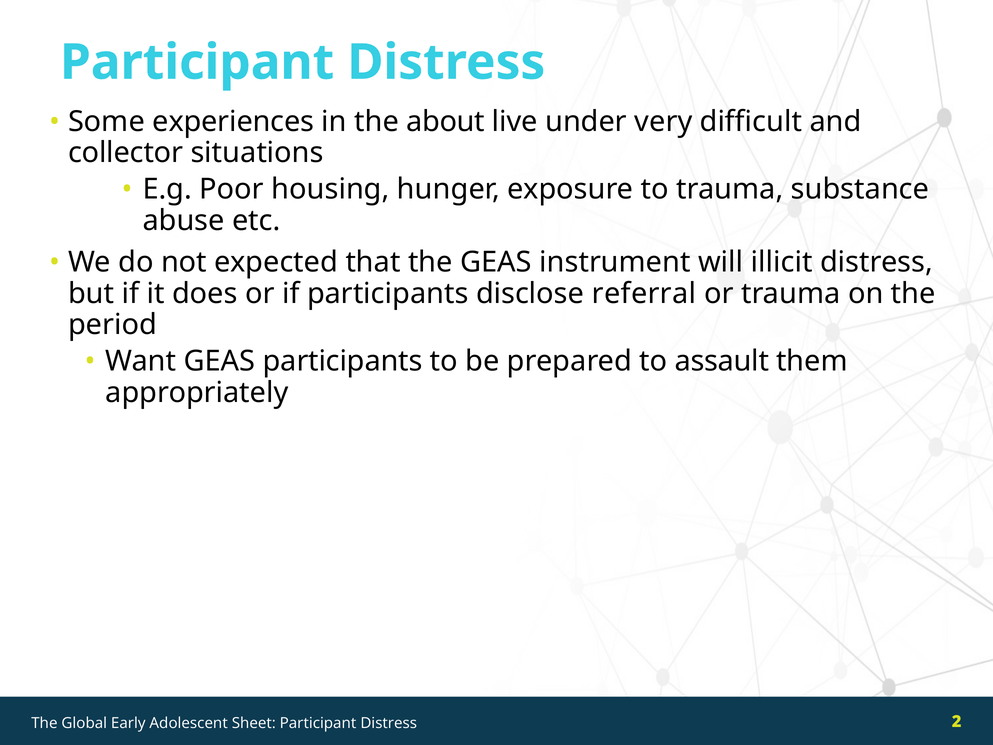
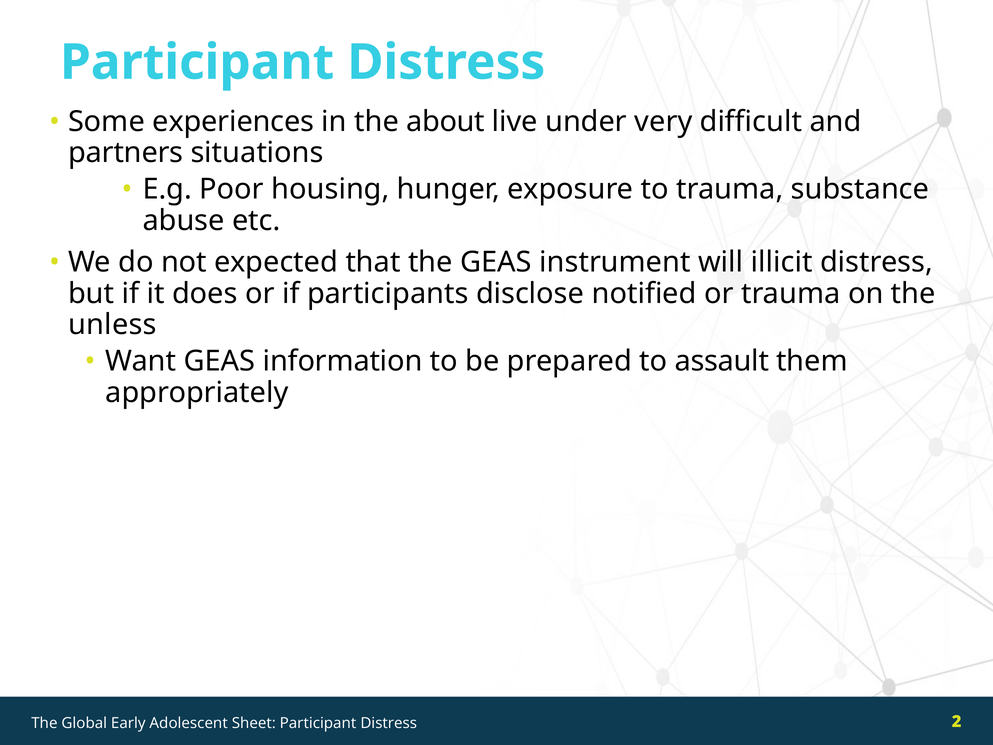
collector: collector -> partners (126, 153)
referral: referral -> notified (644, 293)
period: period -> unless (112, 325)
GEAS participants: participants -> information (343, 361)
